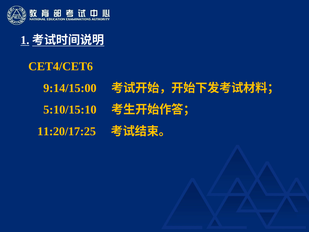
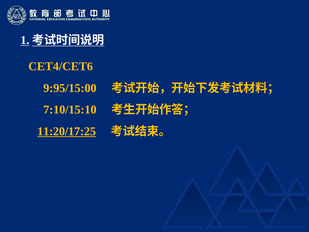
9:14/15:00: 9:14/15:00 -> 9:95/15:00 (70, 88)
5:10/15:10: 5:10/15:10 -> 7:10/15:10 (70, 110)
11:20/17:25 underline: none -> present (67, 131)
